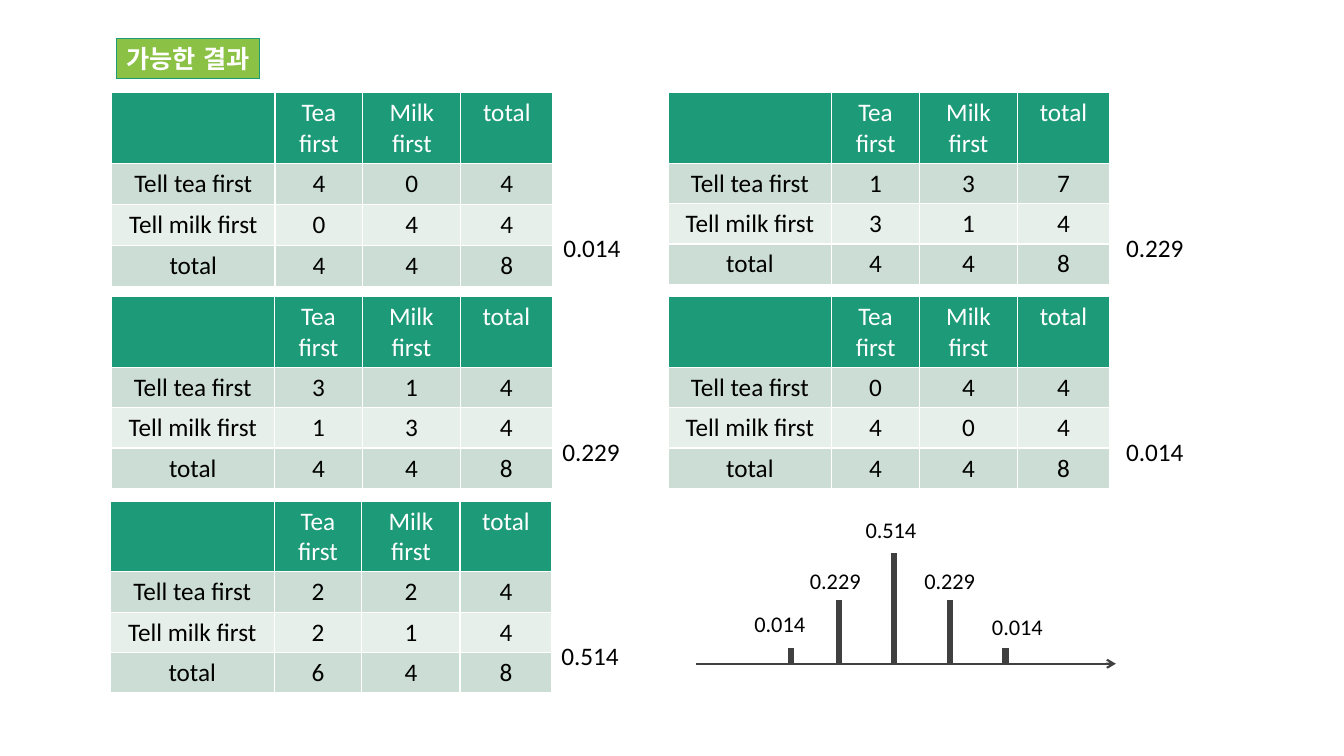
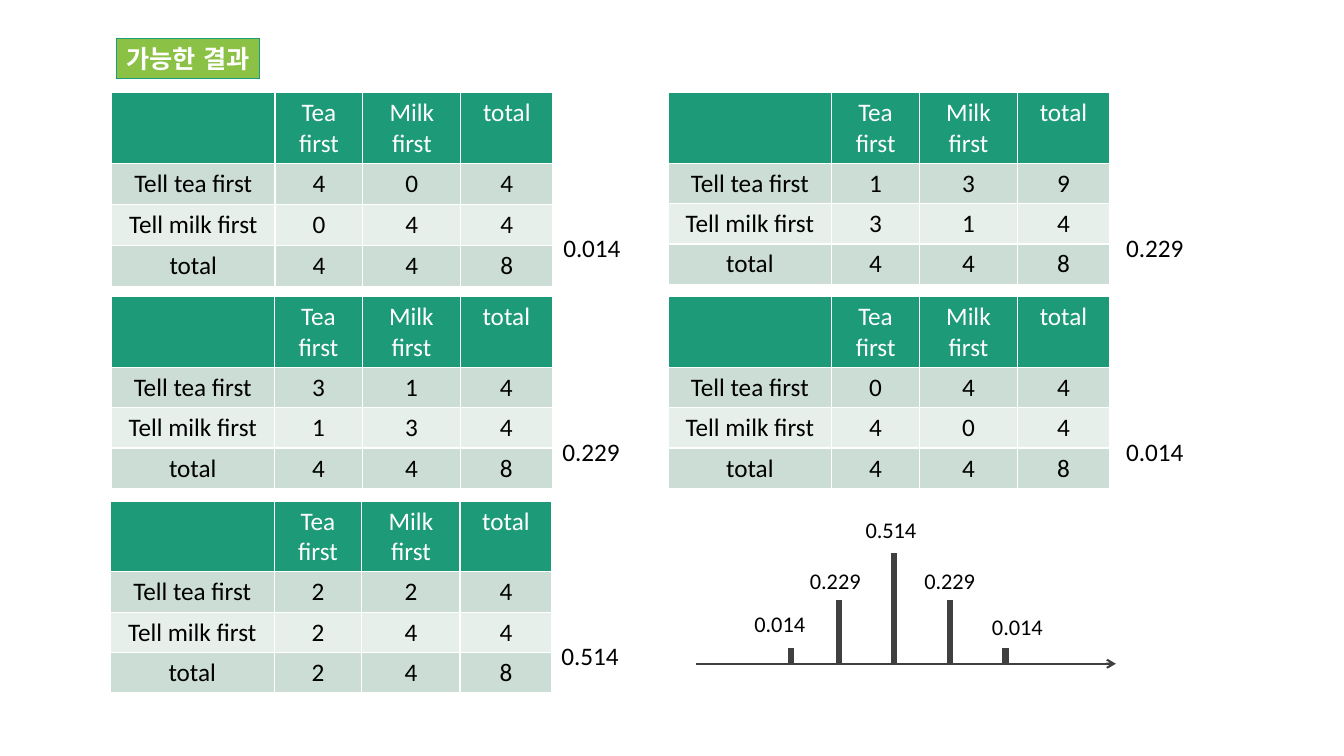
7: 7 -> 9 (1063, 184)
first 2 1: 1 -> 4 (411, 633)
total 6: 6 -> 2 (318, 673)
